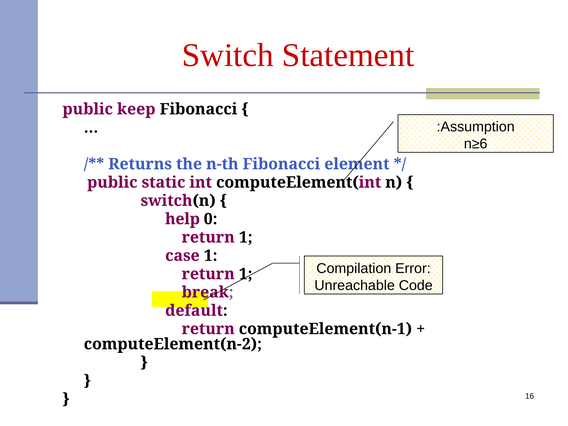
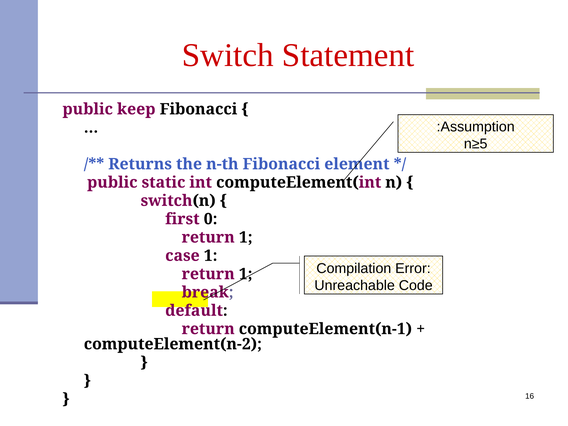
n≥6: n≥6 -> n≥5 (476, 144)
help: help -> first (182, 219)
